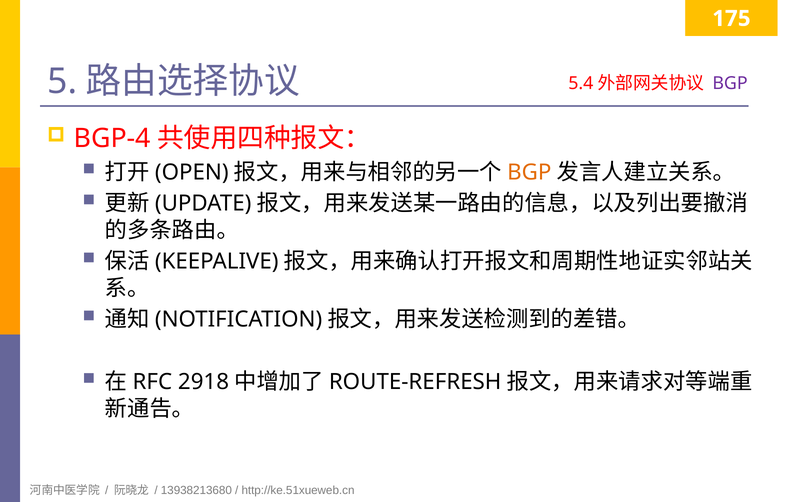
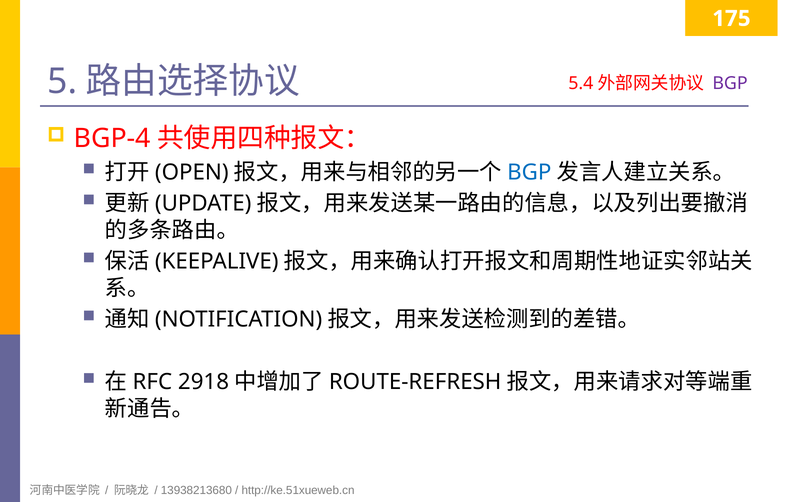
BGP colour: orange -> blue (529, 172)
